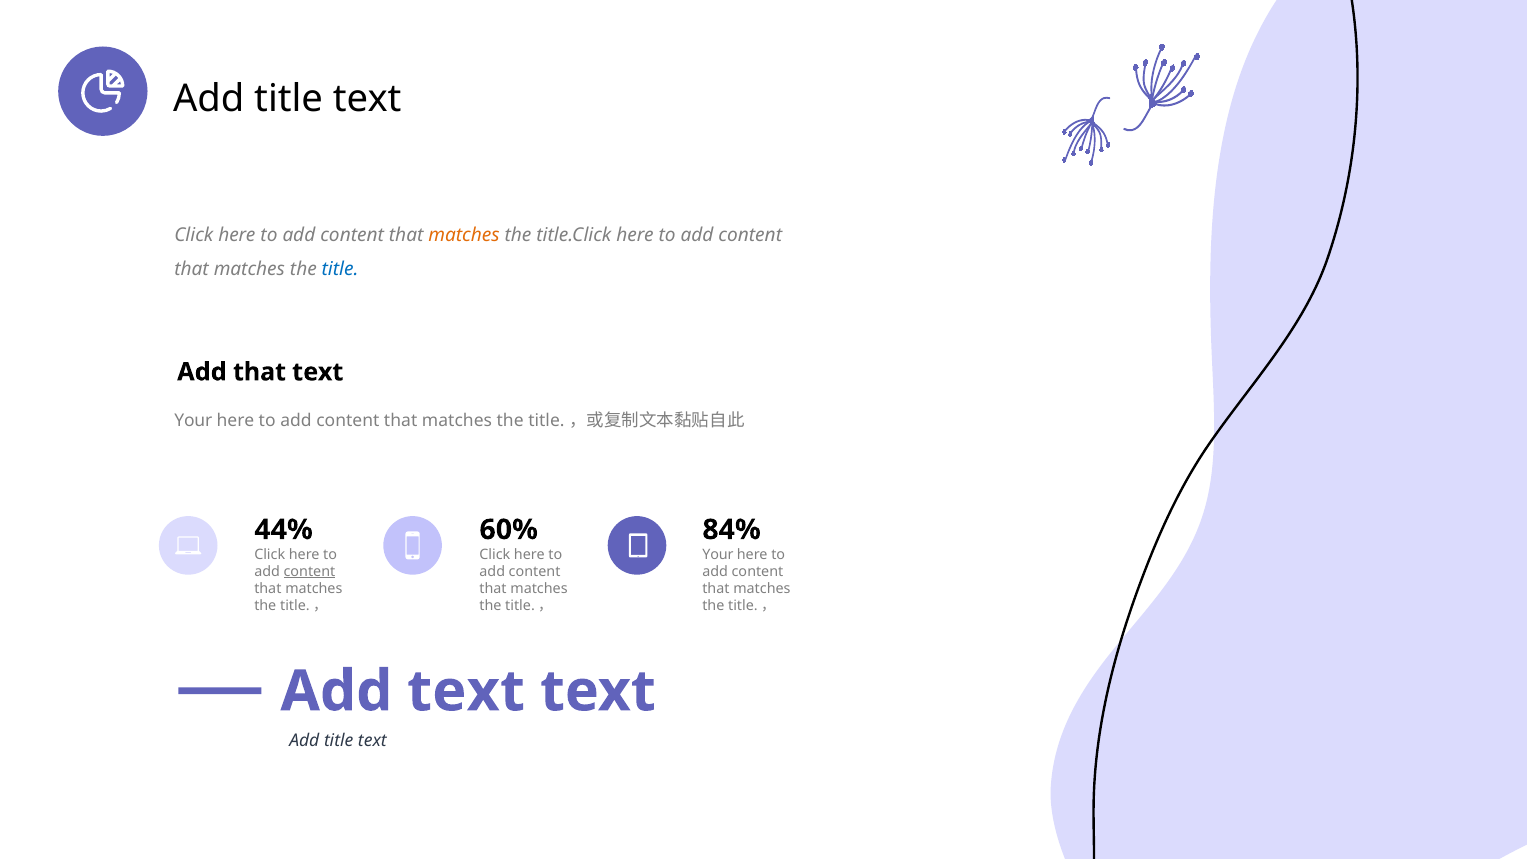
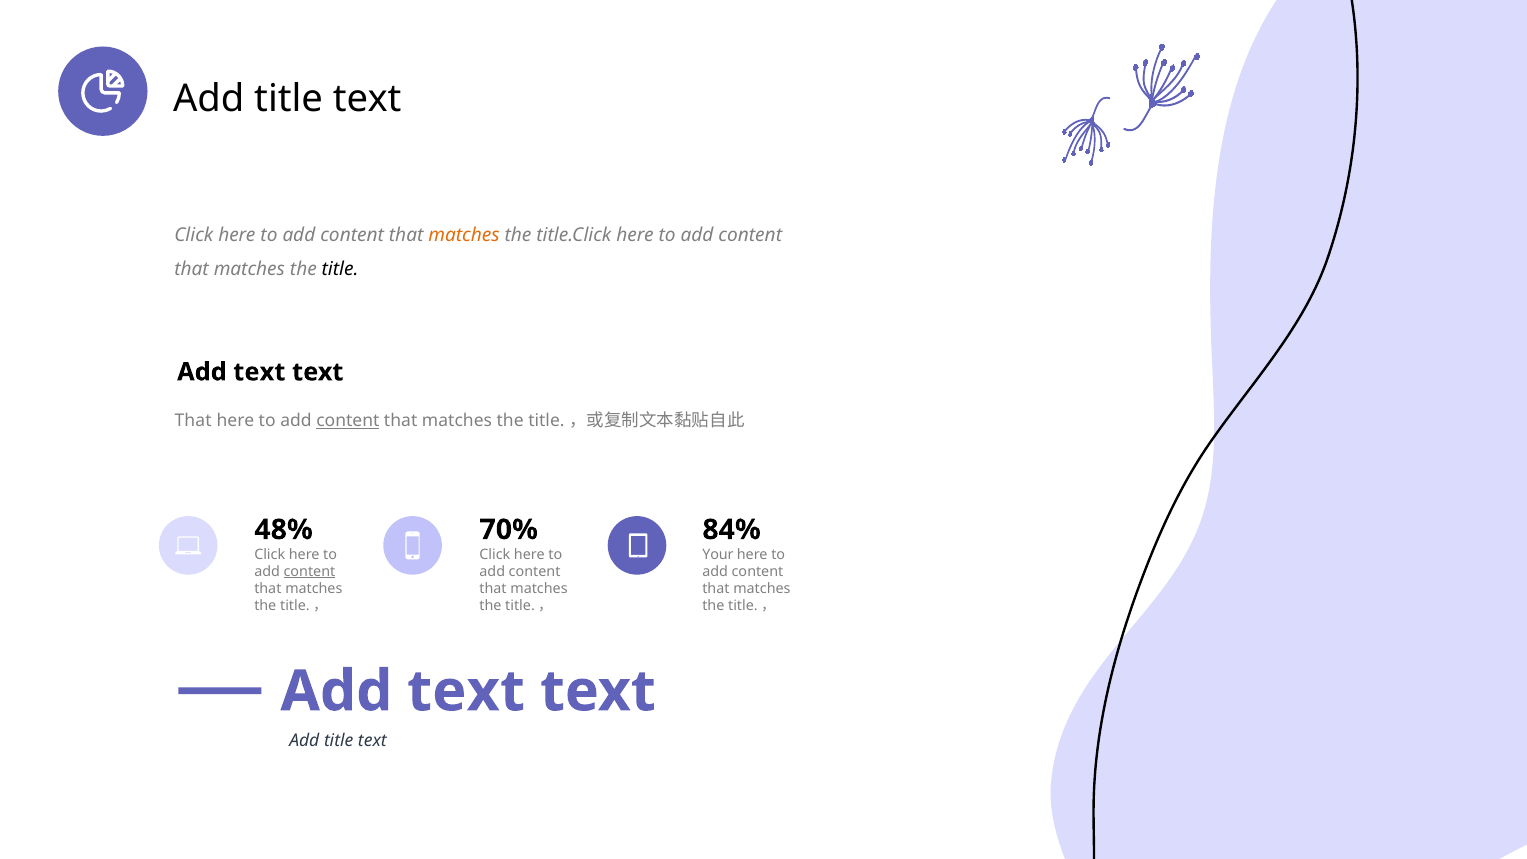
title colour: blue -> black (340, 269)
that: that -> text (259, 372)
Your: Your -> That (193, 421)
content underline: none -> present (348, 421)
44%: 44% -> 48% (284, 530)
60%: 60% -> 70% (509, 530)
